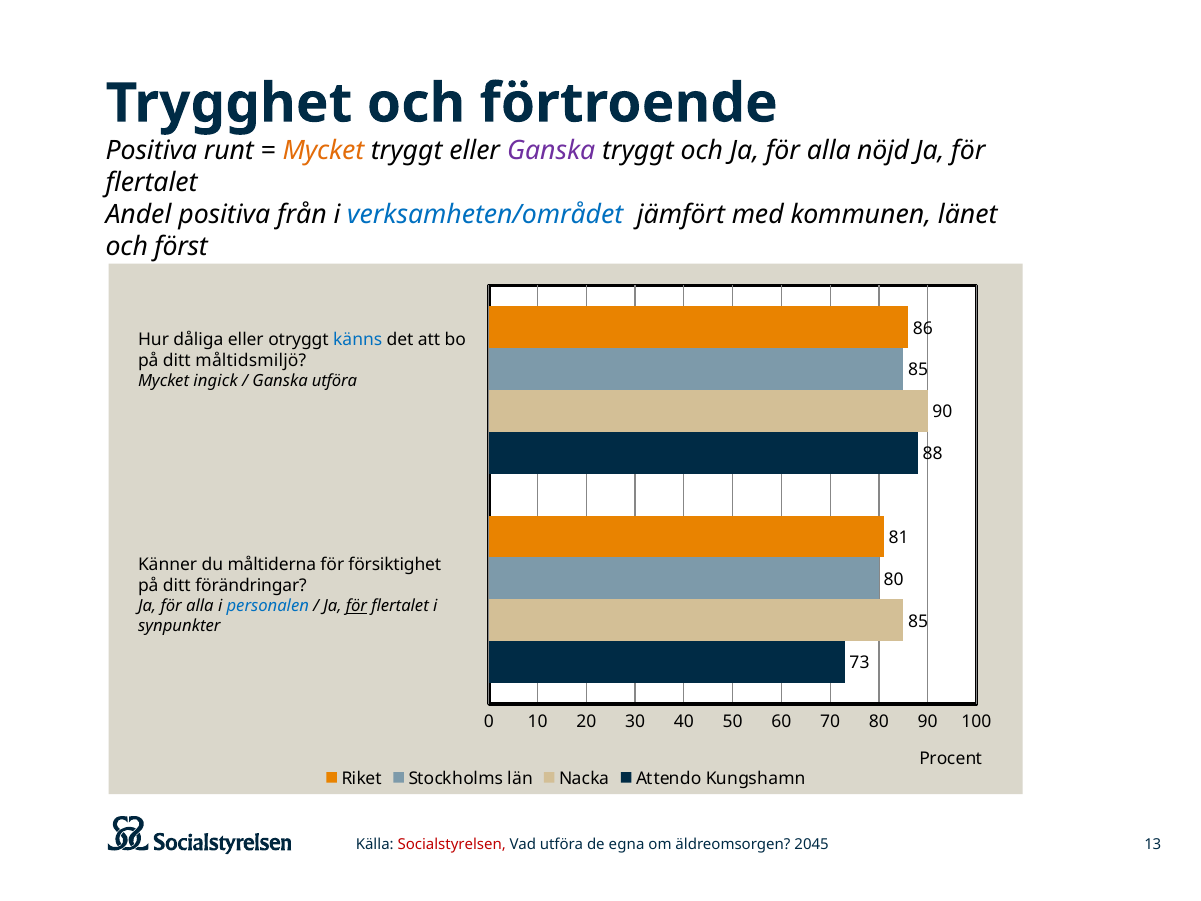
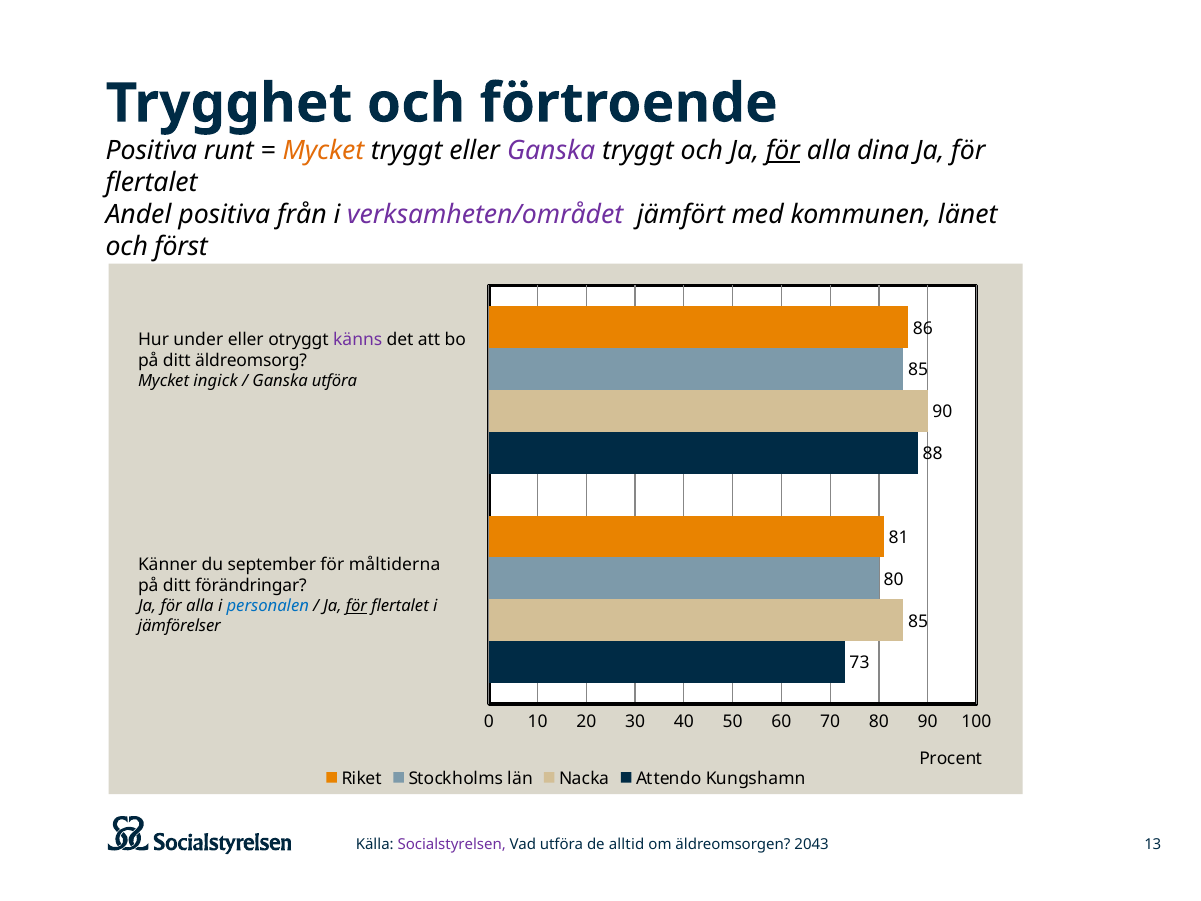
för underline: none -> present (783, 150)
nöjd: nöjd -> dina (883, 150)
verksamheten/området colour: blue -> purple (485, 214)
dåliga: dåliga -> under (198, 339)
känns colour: blue -> purple (358, 339)
måltidsmiljö: måltidsmiljö -> äldreomsorg (251, 360)
måltiderna: måltiderna -> september (272, 565)
försiktighet: försiktighet -> måltiderna (395, 565)
synpunkter: synpunkter -> jämförelser (179, 626)
Socialstyrelsen colour: red -> purple (452, 844)
egna: egna -> alltid (627, 844)
2045: 2045 -> 2043 (812, 844)
